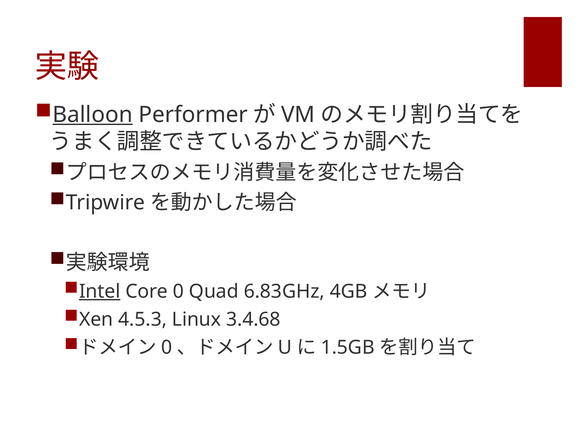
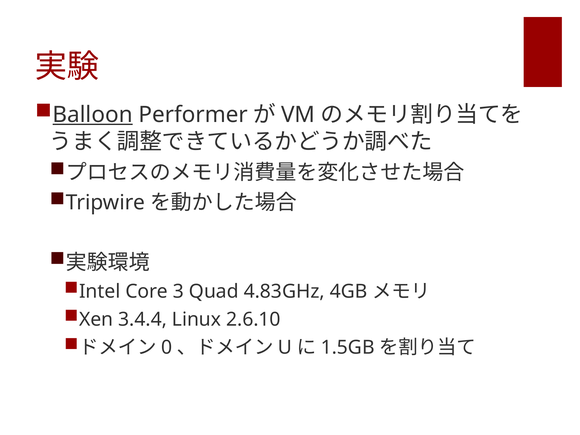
Intel underline: present -> none (100, 291)
Core 0: 0 -> 3 (178, 291)
6.83GHz: 6.83GHz -> 4.83GHz (284, 291)
4.5.3: 4.5.3 -> 3.4.4 (143, 319)
3.4.68: 3.4.68 -> 2.6.10 (253, 319)
